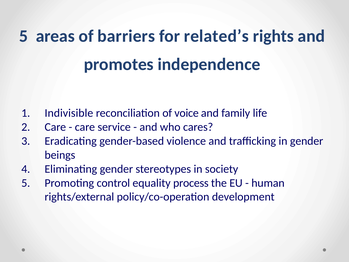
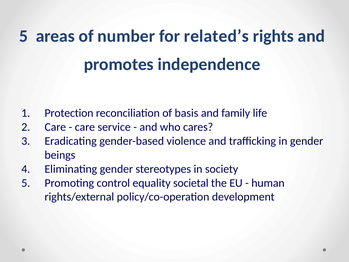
barriers: barriers -> number (126, 36)
Indivisible: Indivisible -> Protection (69, 113)
voice: voice -> basis (186, 113)
process: process -> societal (191, 183)
